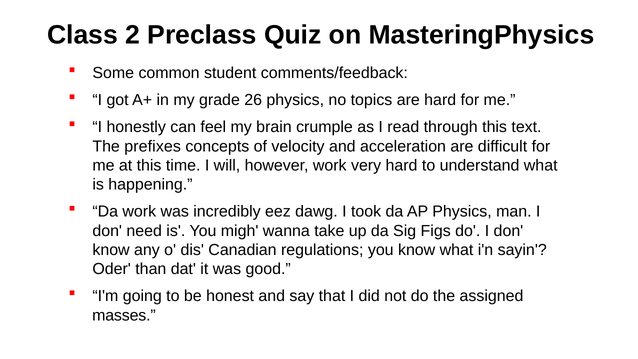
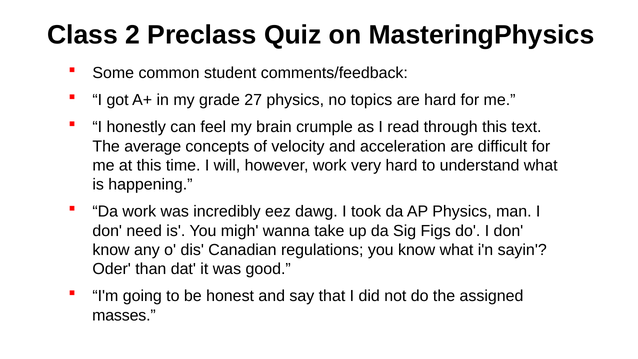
26: 26 -> 27 (253, 100)
prefixes: prefixes -> average (153, 146)
